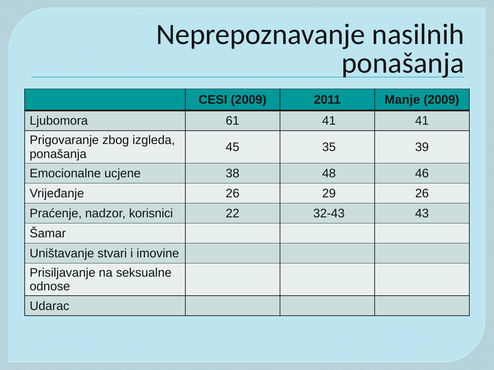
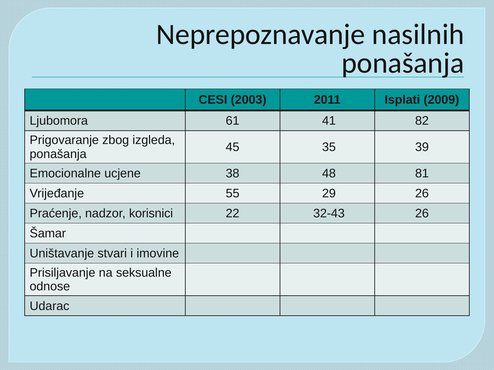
CESI 2009: 2009 -> 2003 (249, 100)
Manje: Manje -> Isplati (402, 100)
41 41: 41 -> 82 (422, 121)
46: 46 -> 81 (422, 174)
Vrijeđanje 26: 26 -> 55 (233, 194)
32-43 43: 43 -> 26 (422, 214)
